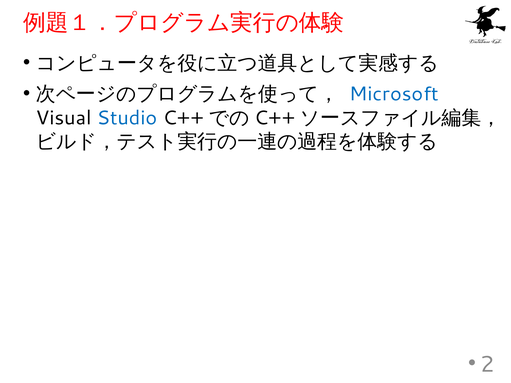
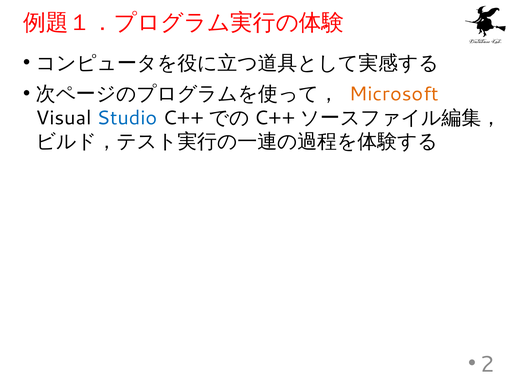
Microsoft colour: blue -> orange (394, 94)
